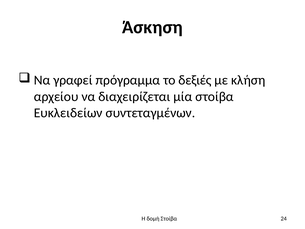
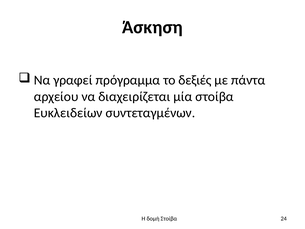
κλήση: κλήση -> πάντα (248, 80)
